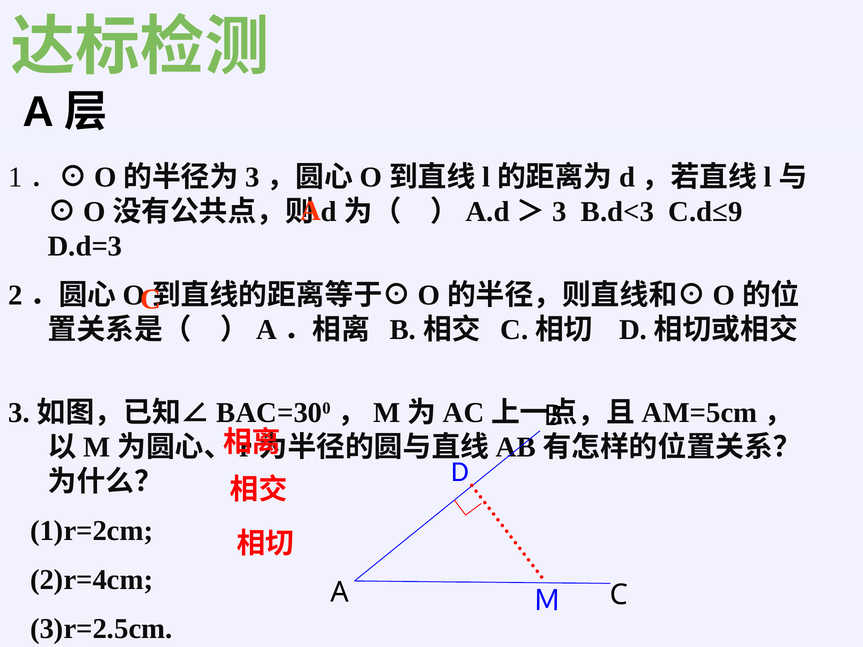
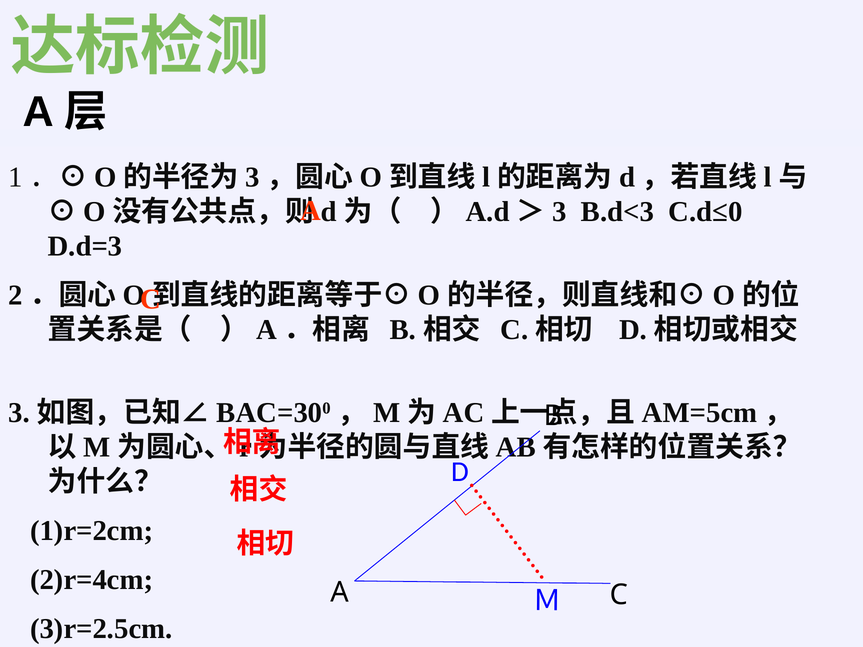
C.d≤9: C.d≤9 -> C.d≤0 (705, 212)
